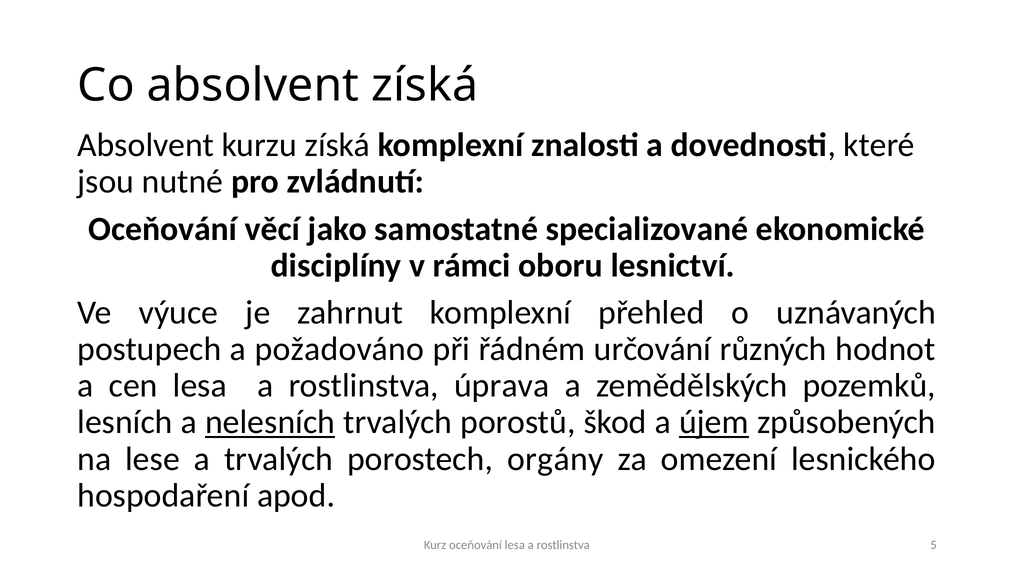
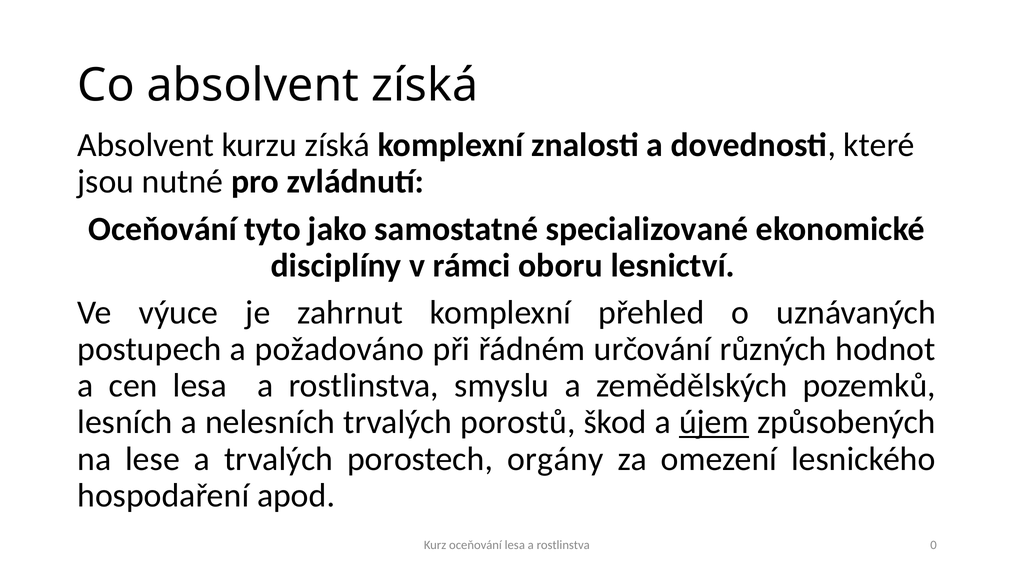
věcí: věcí -> tyto (273, 229)
úprava: úprava -> smyslu (502, 385)
nelesních underline: present -> none (270, 422)
5: 5 -> 0 (934, 545)
